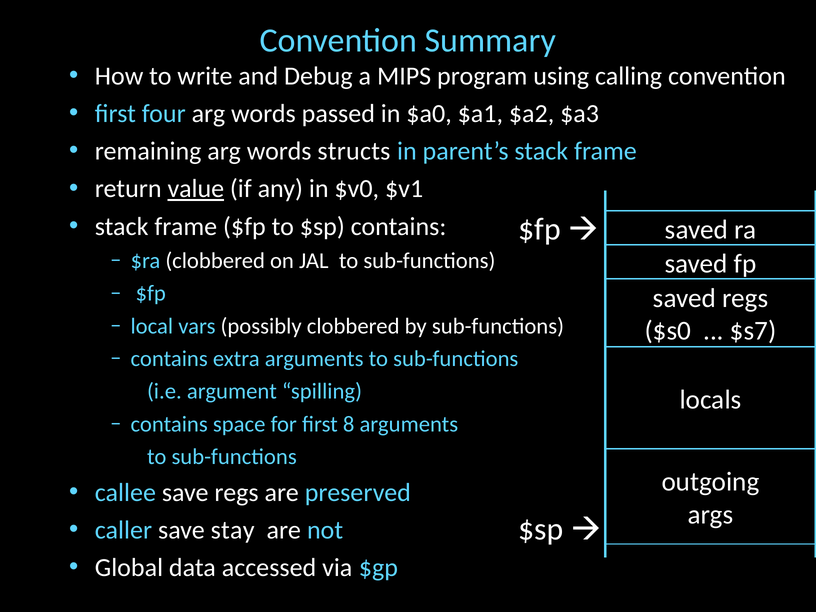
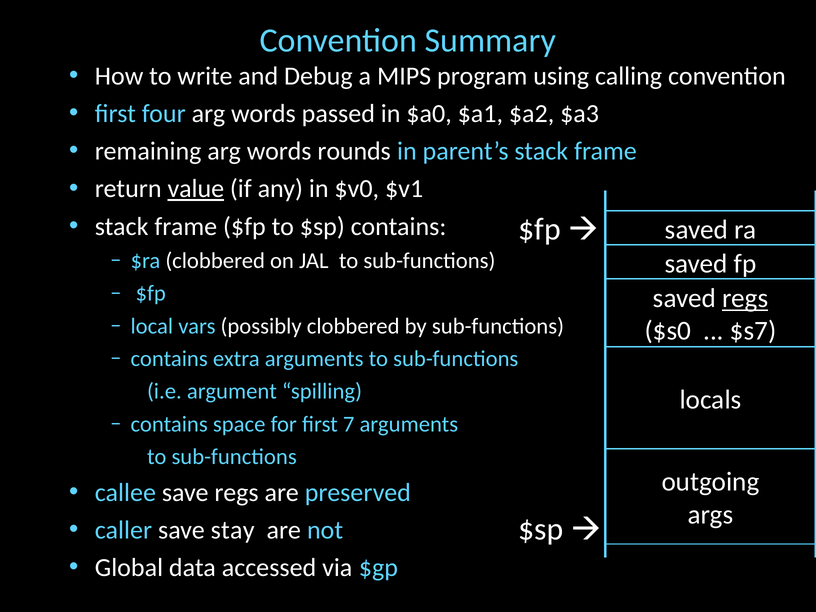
structs: structs -> rounds (354, 151)
regs underline: none -> present (745, 298)
8: 8 -> 7 (349, 424)
